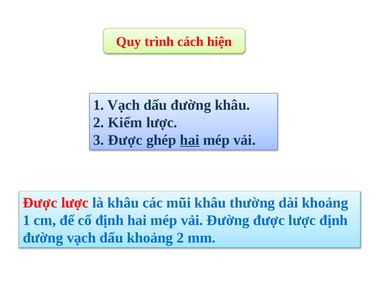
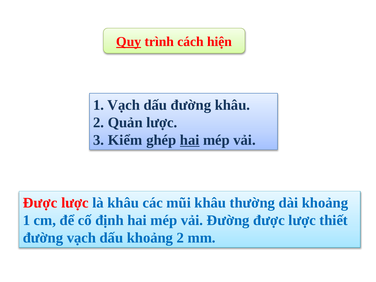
Quy underline: none -> present (129, 42)
Kiểm: Kiểm -> Quản (125, 123)
3 Được: Được -> Kiểm (125, 140)
lược định: định -> thiết (334, 220)
